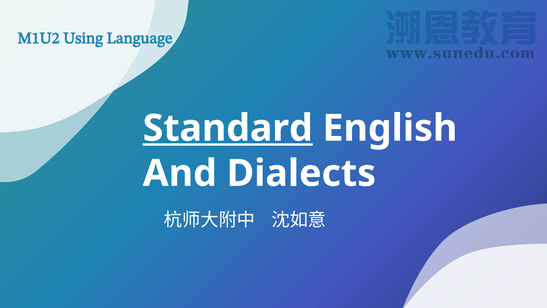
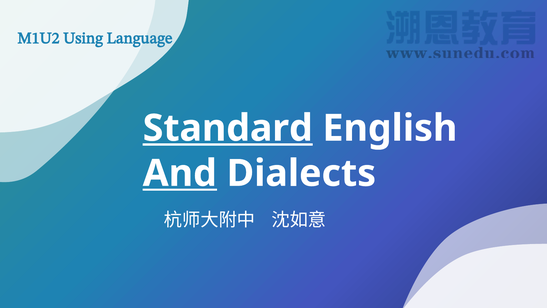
And underline: none -> present (180, 173)
